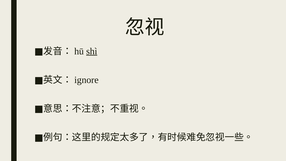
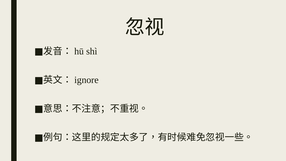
shì underline: present -> none (92, 51)
